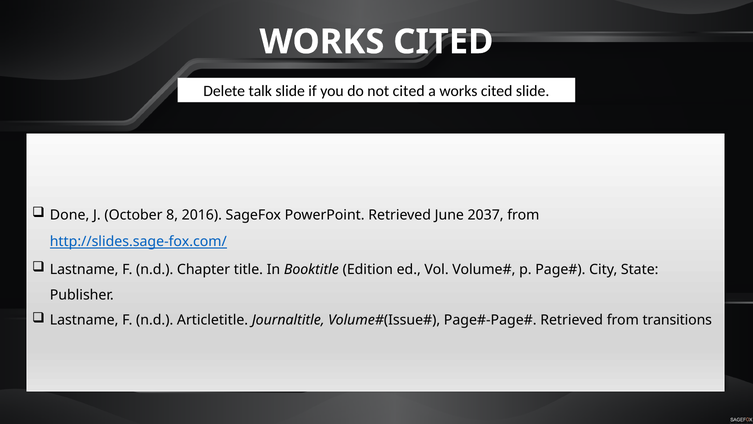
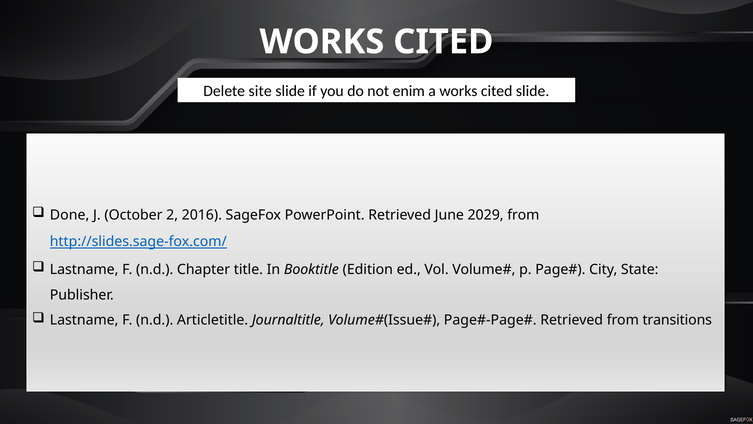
talk: talk -> site (260, 91)
not cited: cited -> enim (409, 91)
8: 8 -> 2 (172, 215)
2037: 2037 -> 2029 (486, 215)
